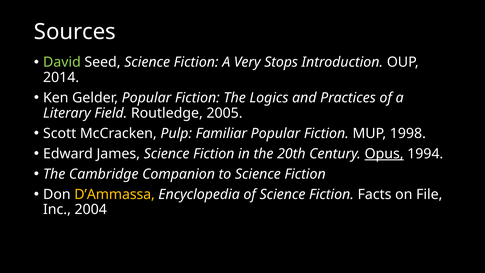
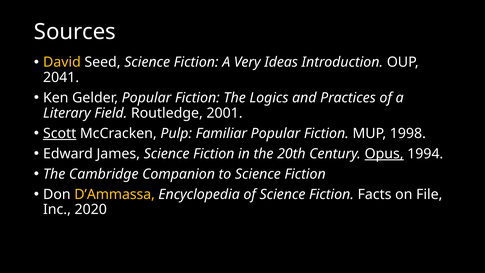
David colour: light green -> yellow (62, 62)
Stops: Stops -> Ideas (281, 62)
2014: 2014 -> 2041 (61, 77)
2005: 2005 -> 2001 (225, 113)
Scott underline: none -> present (60, 133)
2004: 2004 -> 2020 (91, 209)
